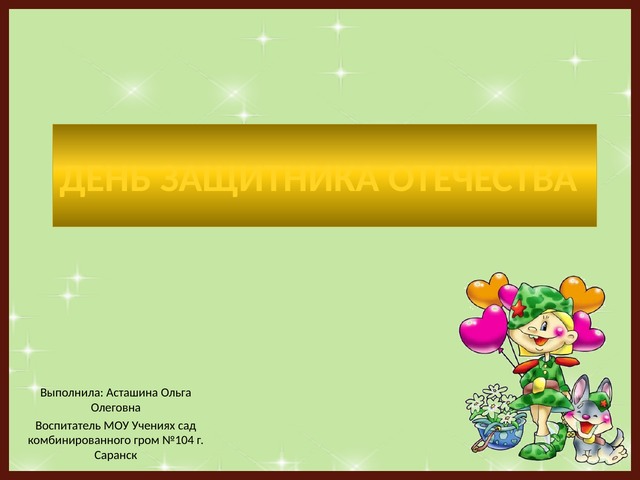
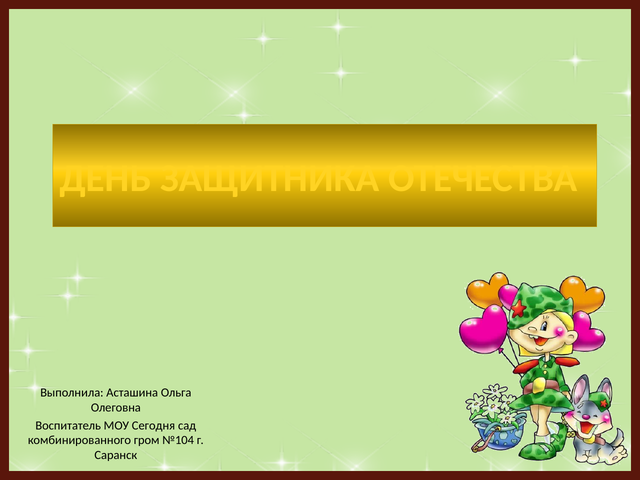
Учениях: Учениях -> Сегодня (153, 425)
